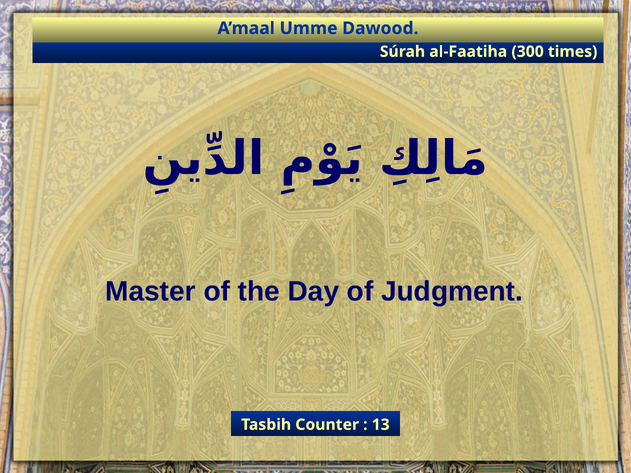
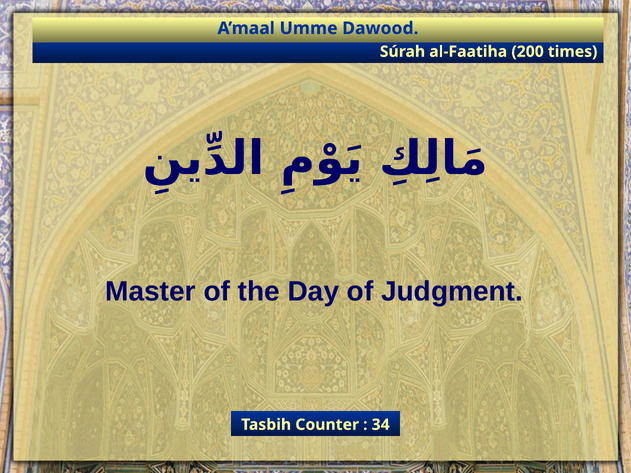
300: 300 -> 200 (528, 52)
13: 13 -> 34 (381, 425)
